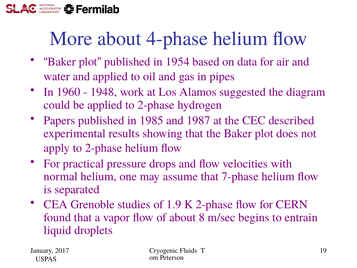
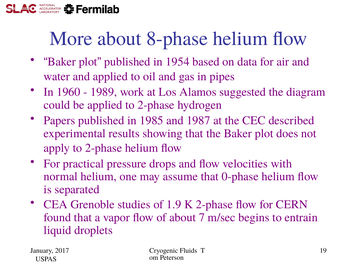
4-phase: 4-phase -> 8-phase (177, 39)
1948: 1948 -> 1989 (104, 92)
7-phase: 7-phase -> 0-phase (240, 176)
8: 8 -> 7 (202, 217)
